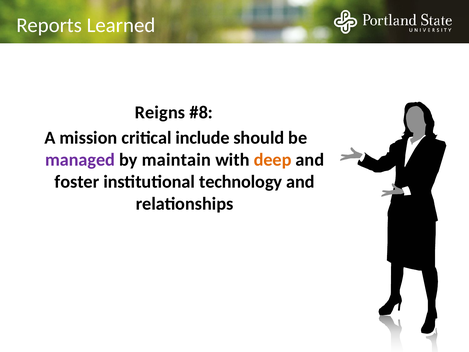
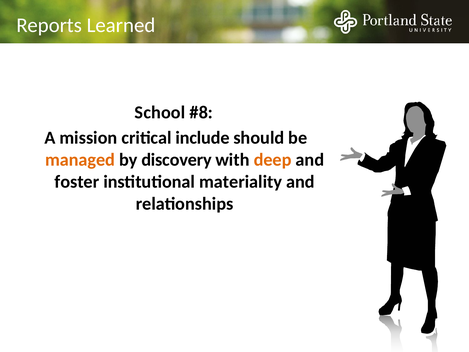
Reigns: Reigns -> School (160, 112)
managed colour: purple -> orange (80, 160)
maintain: maintain -> discovery (177, 160)
technology: technology -> materiality (241, 182)
